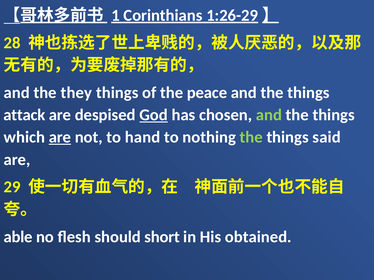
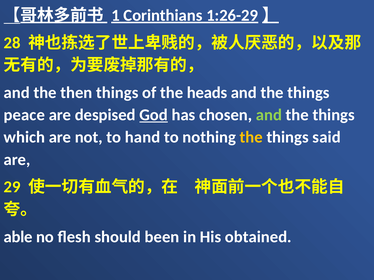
they: they -> then (76, 93)
peace: peace -> heads (207, 93)
attack: attack -> peace (24, 115)
are underline: present -> none (60, 137)
the colour: light green -> yellow (251, 137)
short: short -> been (162, 237)
